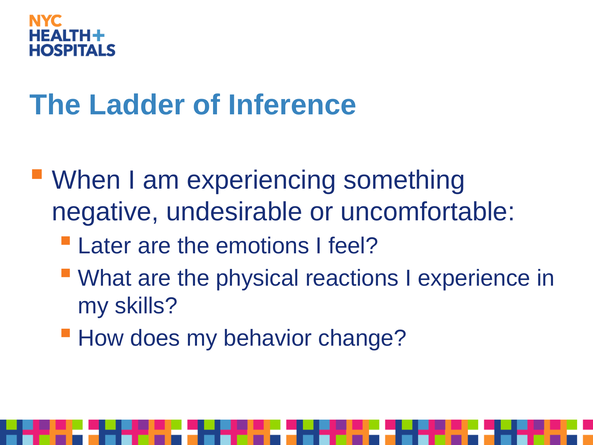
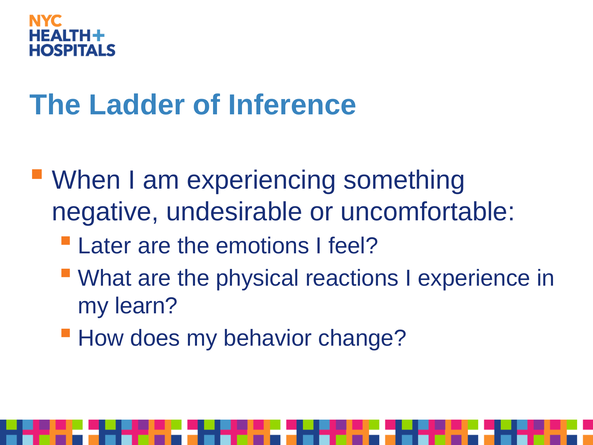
skills: skills -> learn (146, 306)
